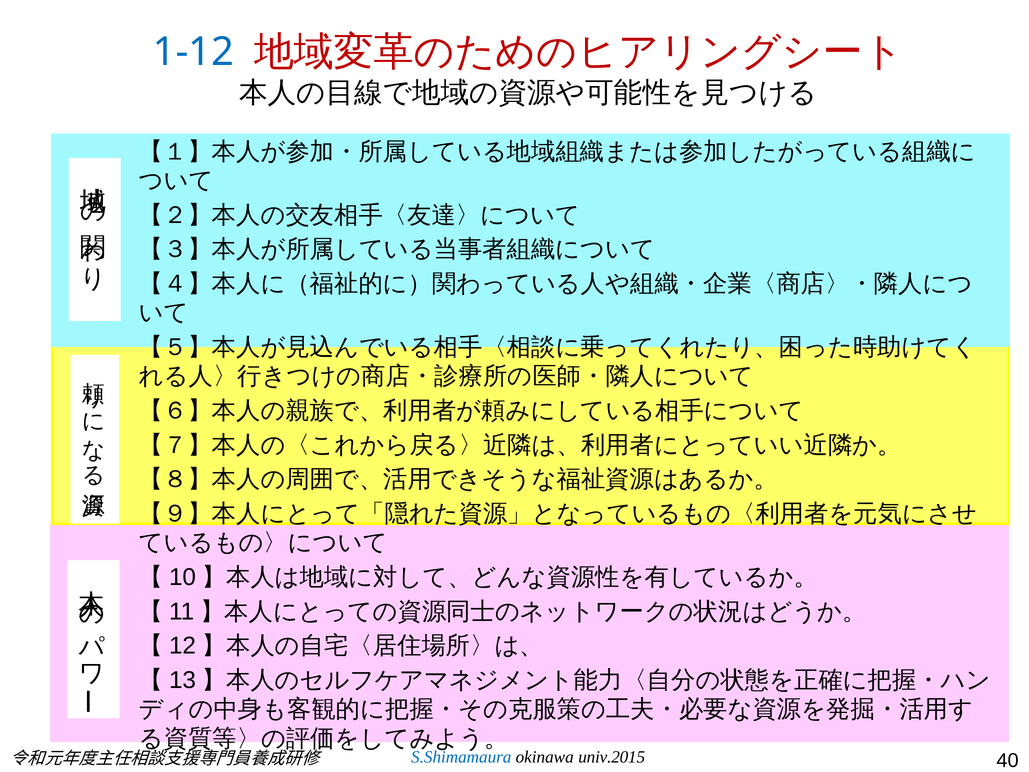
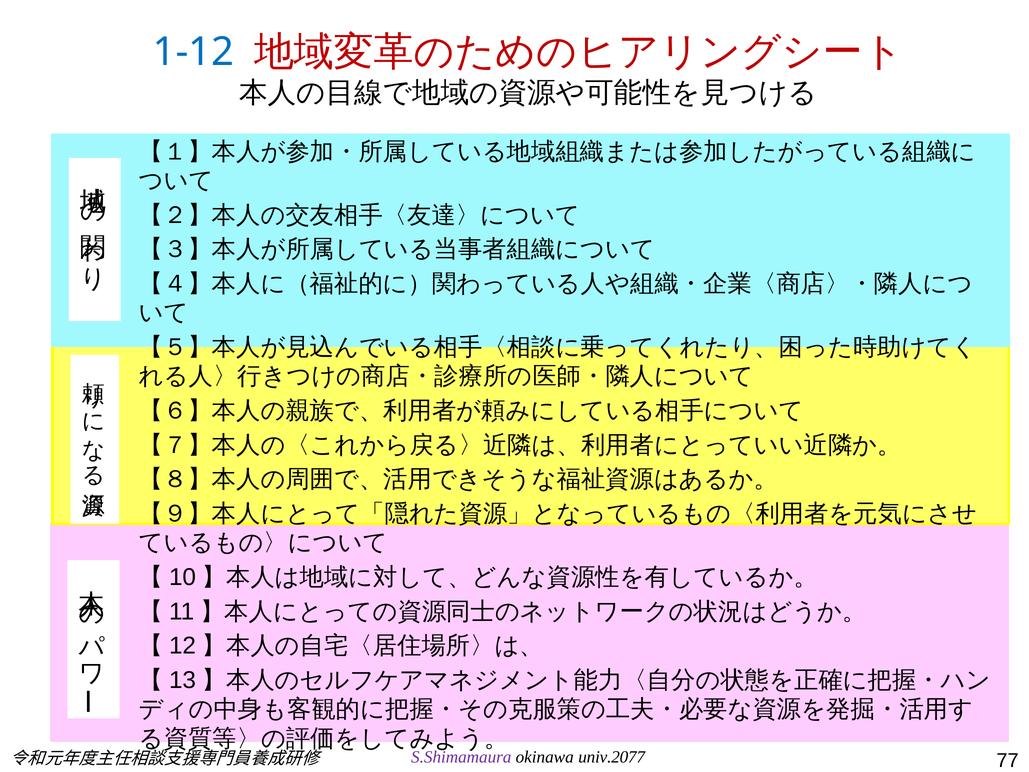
S.Shimamaura colour: blue -> purple (461, 757)
univ.2015: univ.2015 -> univ.2077 (612, 757)
40: 40 -> 77 (1008, 760)
